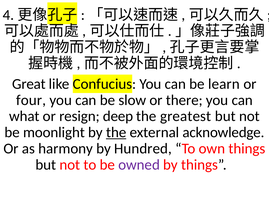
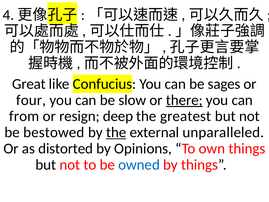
learn: learn -> sages (224, 84)
there underline: none -> present (184, 100)
what: what -> from (24, 116)
moonlight: moonlight -> bestowed (54, 132)
acknowledge: acknowledge -> unparalleled (223, 132)
harmony: harmony -> distorted (66, 148)
Hundred: Hundred -> Opinions (143, 148)
owned colour: purple -> blue (139, 165)
